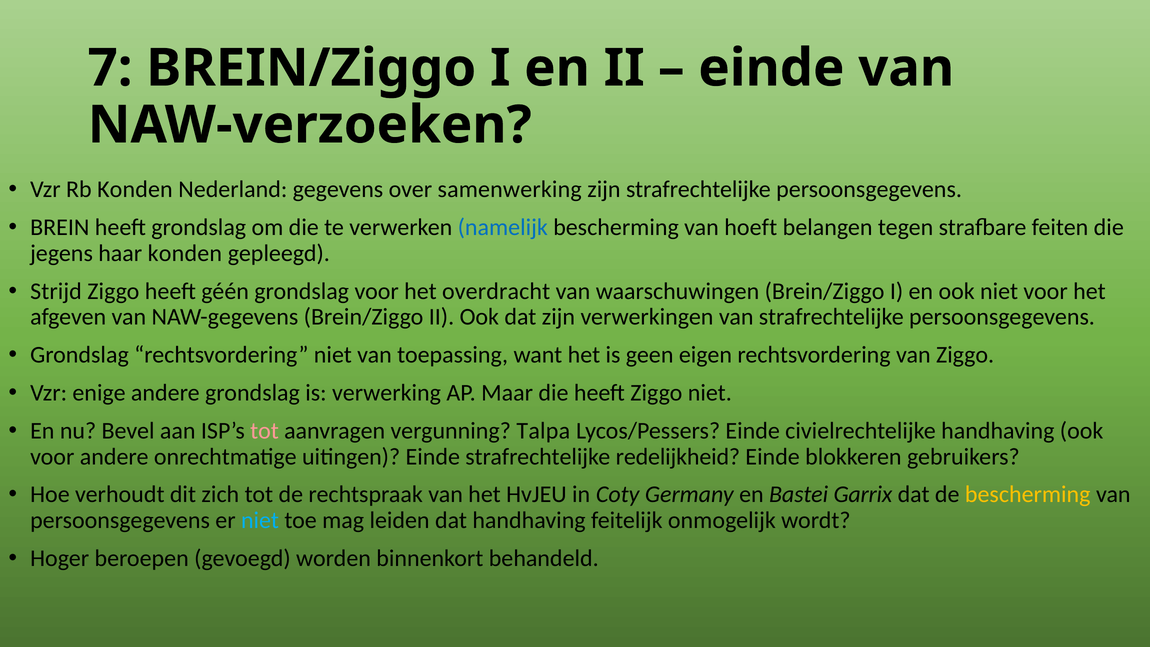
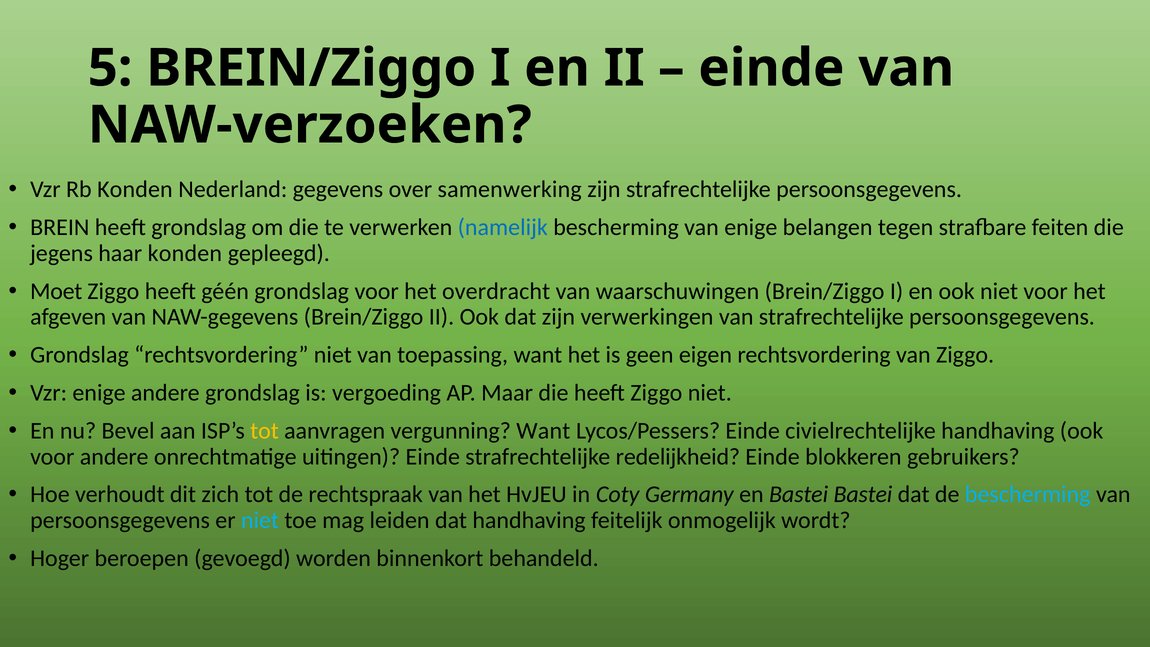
7: 7 -> 5 (110, 68)
van hoeft: hoeft -> enige (751, 227)
Strijd: Strijd -> Moet (56, 291)
verwerking: verwerking -> vergoeding (386, 393)
tot colour: pink -> yellow (264, 431)
vergunning Talpa: Talpa -> Want (543, 431)
Bastei Garrix: Garrix -> Bastei (863, 494)
bescherming colour: yellow -> light blue (1028, 494)
